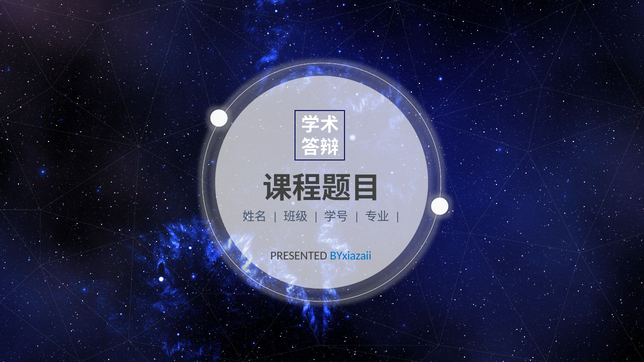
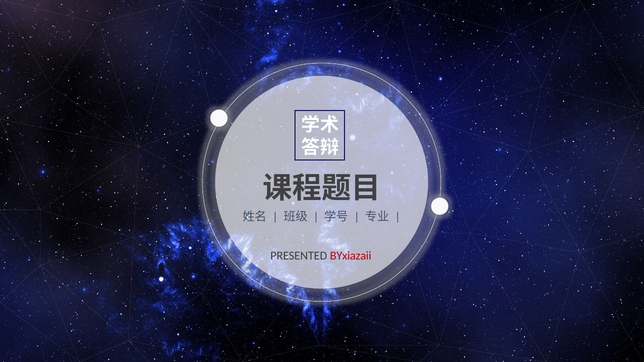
BYxiazaii colour: blue -> red (351, 256)
